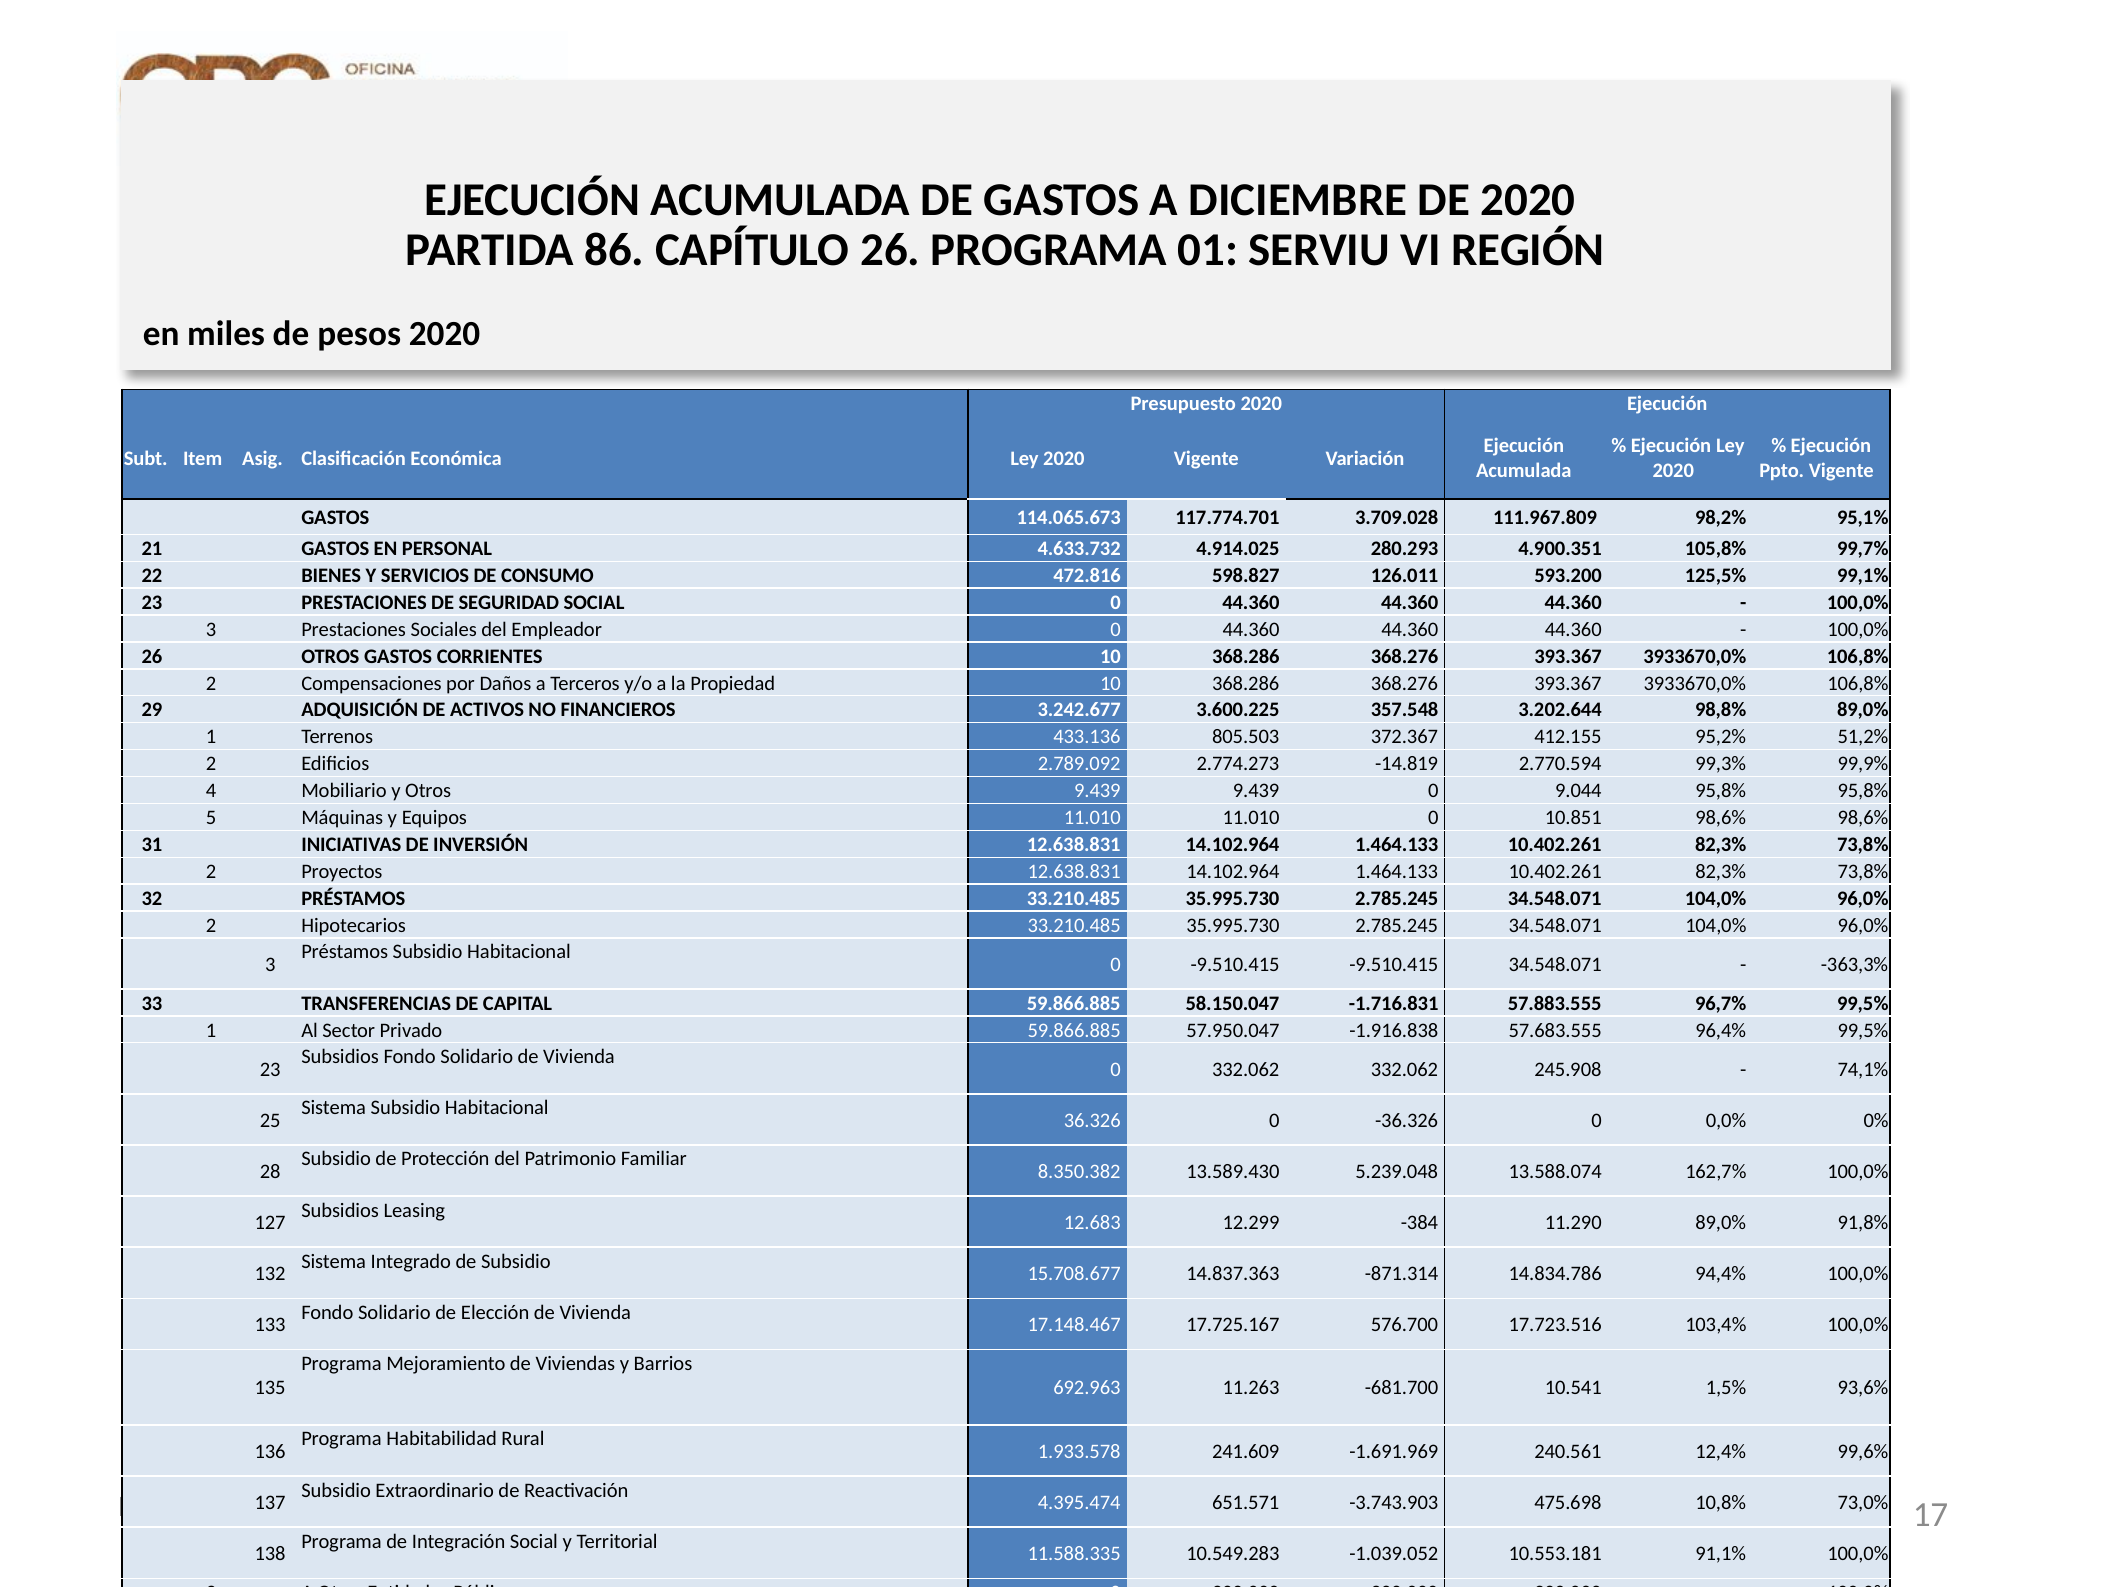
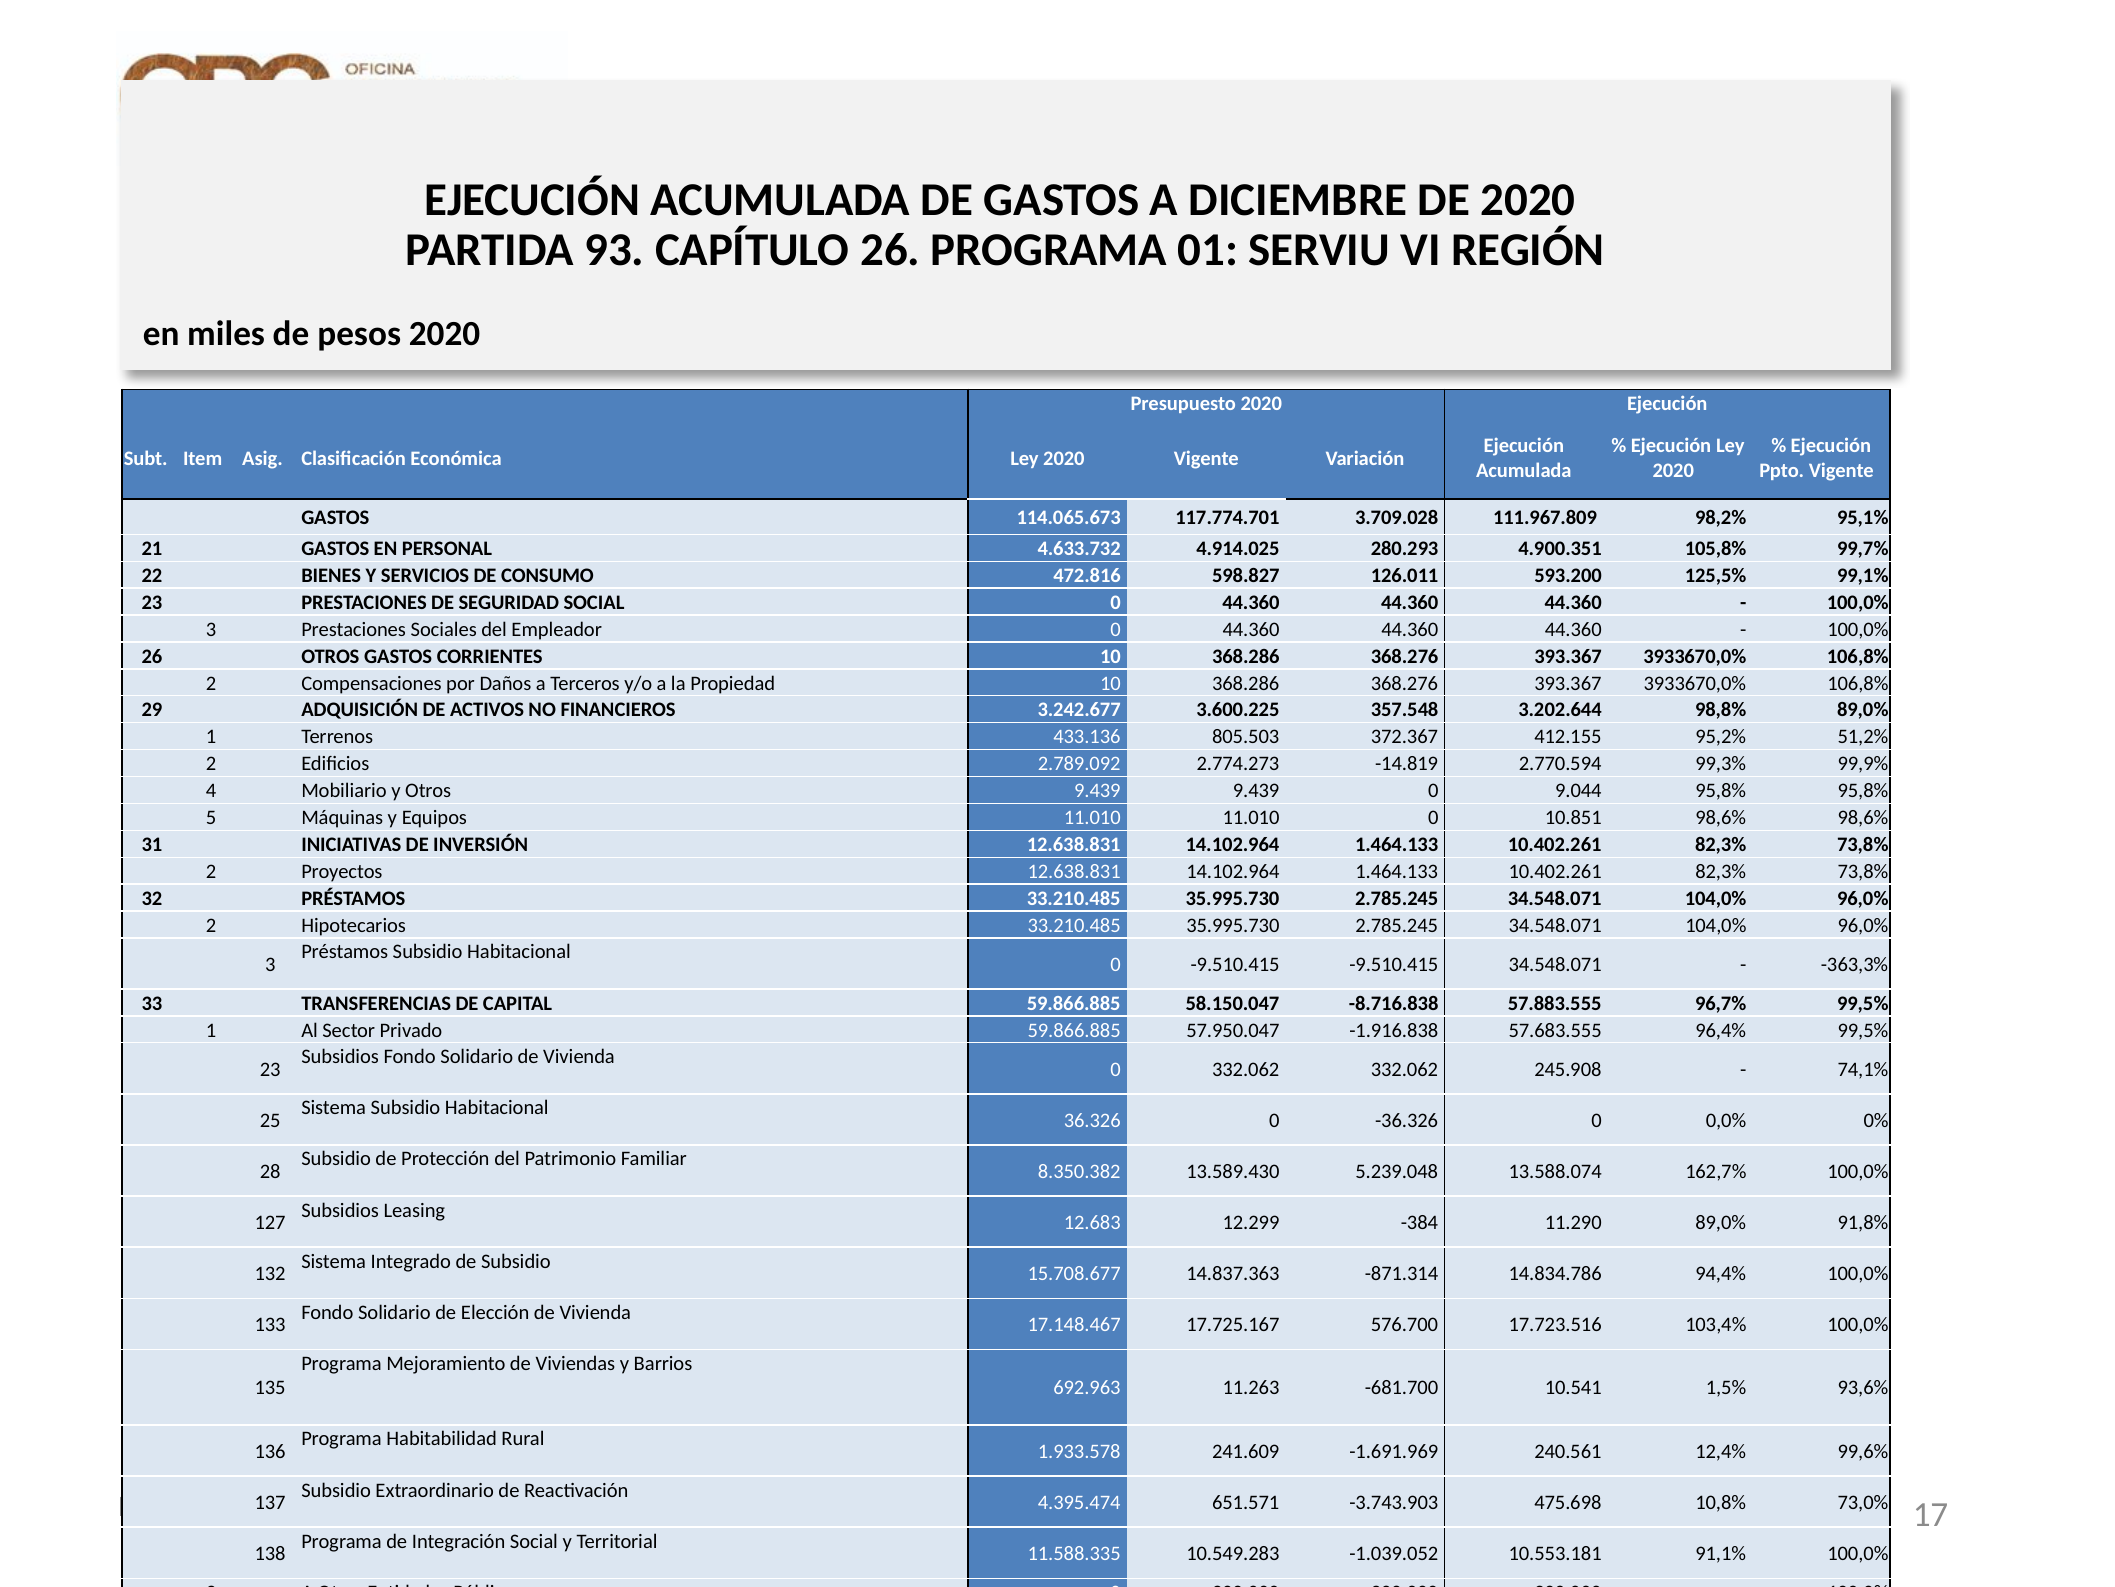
86: 86 -> 93 (614, 250)
-1.716.831: -1.716.831 -> -8.716.838 (1394, 1003)
